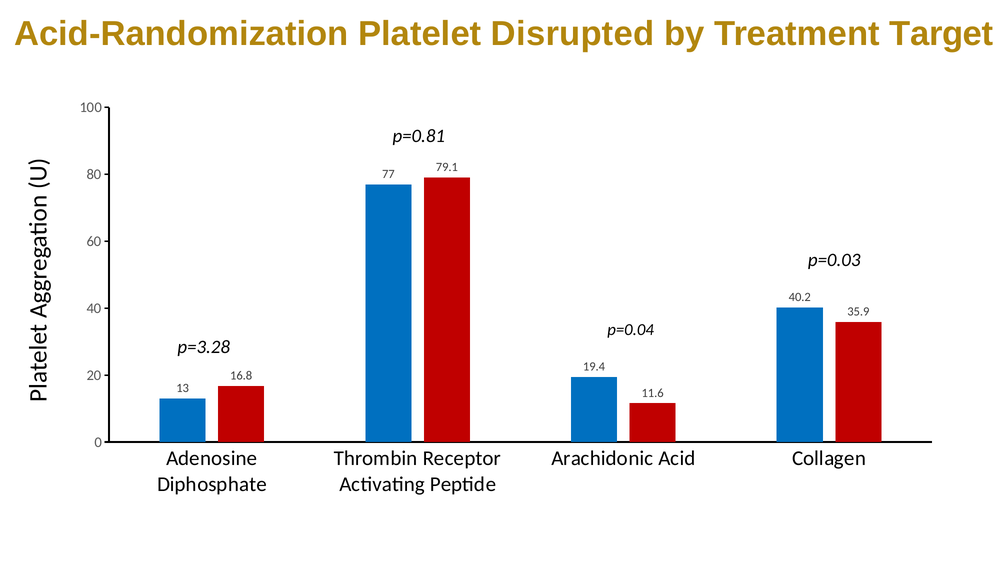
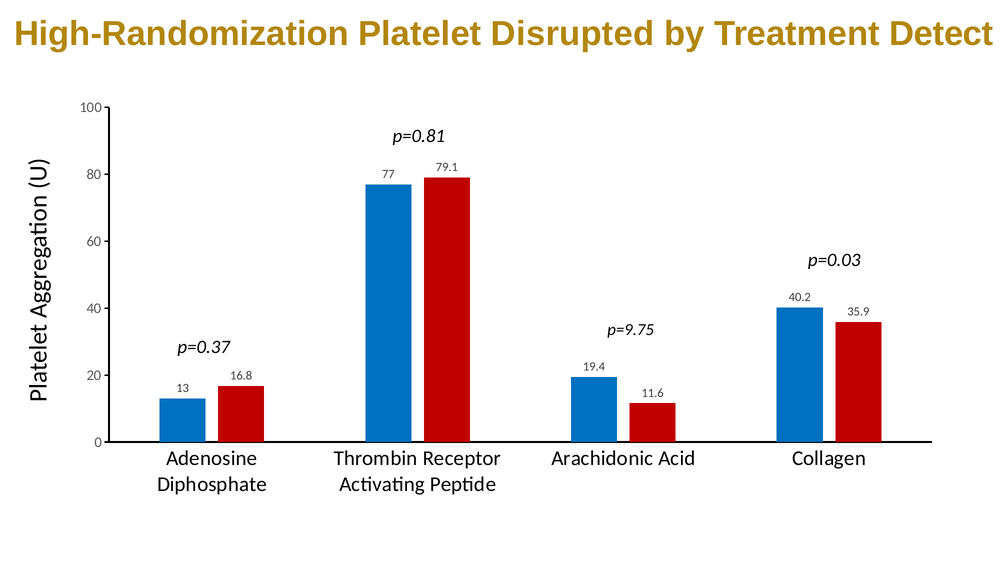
Acid-Randomization: Acid-Randomization -> High-Randomization (181, 34)
Target: Target -> Detect (941, 34)
p=0.04: p=0.04 -> p=9.75 (631, 330)
p=3.28: p=3.28 -> p=0.37 (204, 347)
